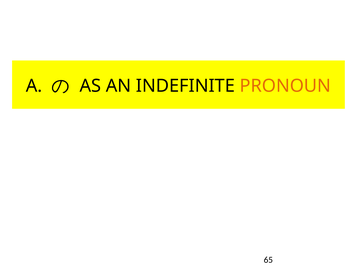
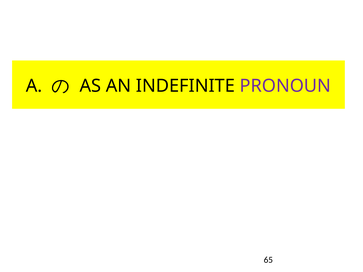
PRONOUN colour: orange -> purple (285, 86)
